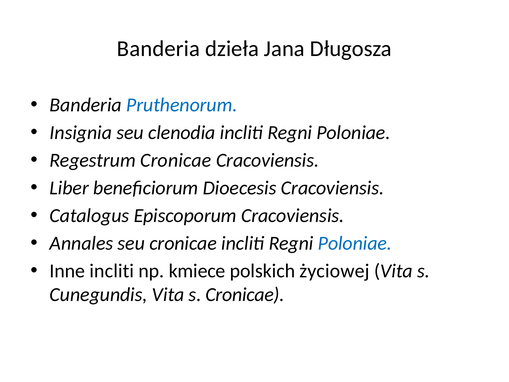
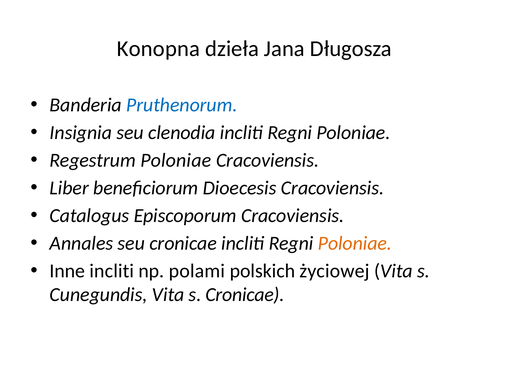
Banderia: Banderia -> Konopna (158, 49)
Regestrum Cronicae: Cronicae -> Poloniae (176, 160)
Poloniae colour: blue -> orange (355, 243)
kmiece: kmiece -> polami (197, 271)
